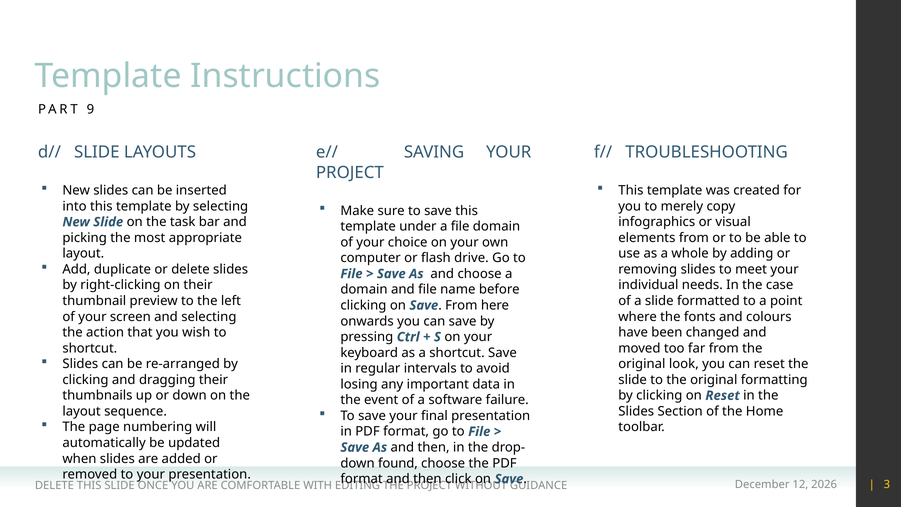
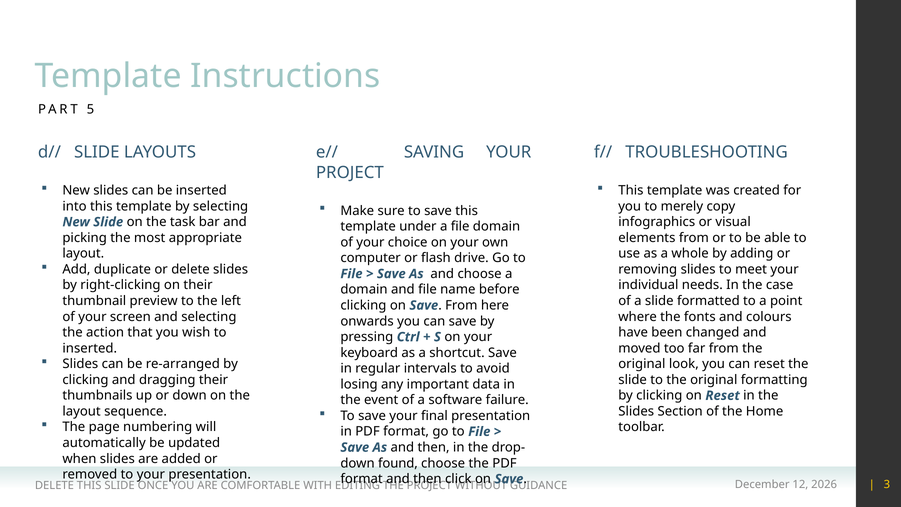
9: 9 -> 5 (90, 109)
shortcut: shortcut -> inserted (90, 348)
